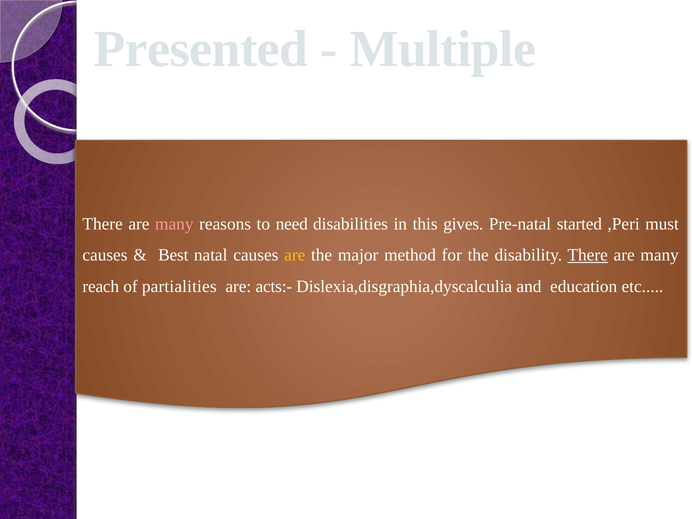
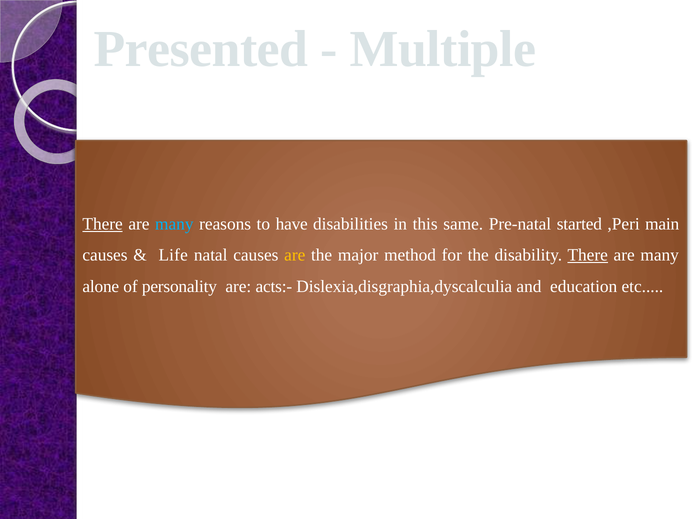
There underline: none -> present (103, 224)
many colour: pink -> light blue (174, 224)
need: need -> have (292, 224)
gives: gives -> same (463, 224)
must: must -> main (662, 224)
Best: Best -> Life (173, 255)
reach: reach -> alone (101, 286)
partialities: partialities -> personality (179, 286)
